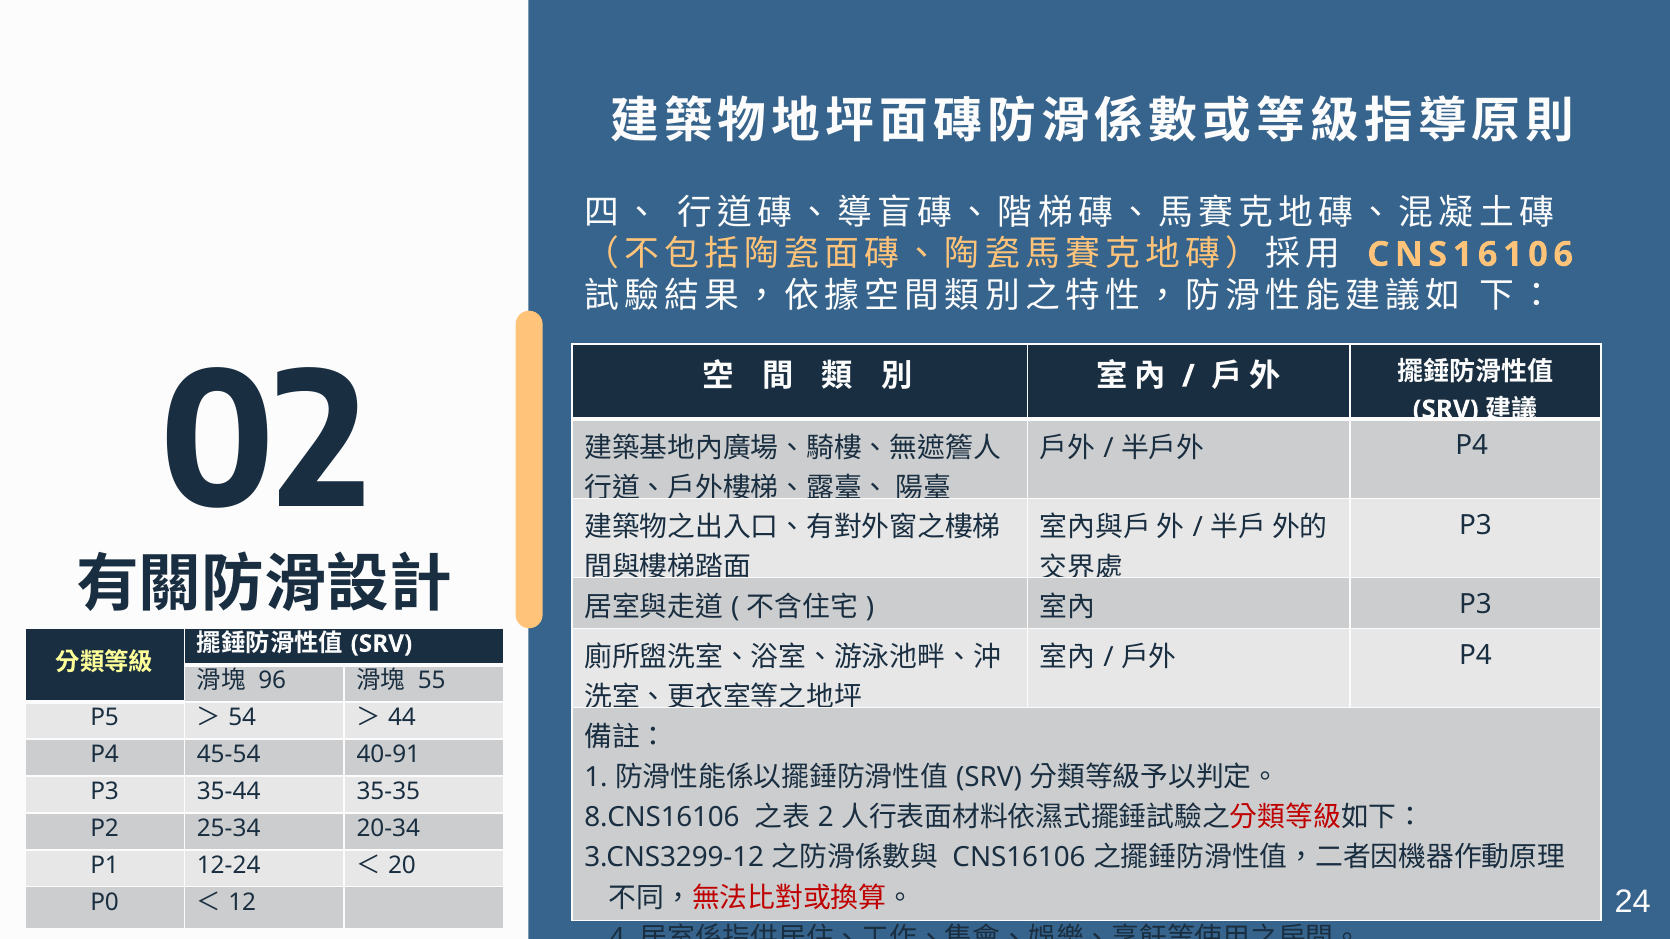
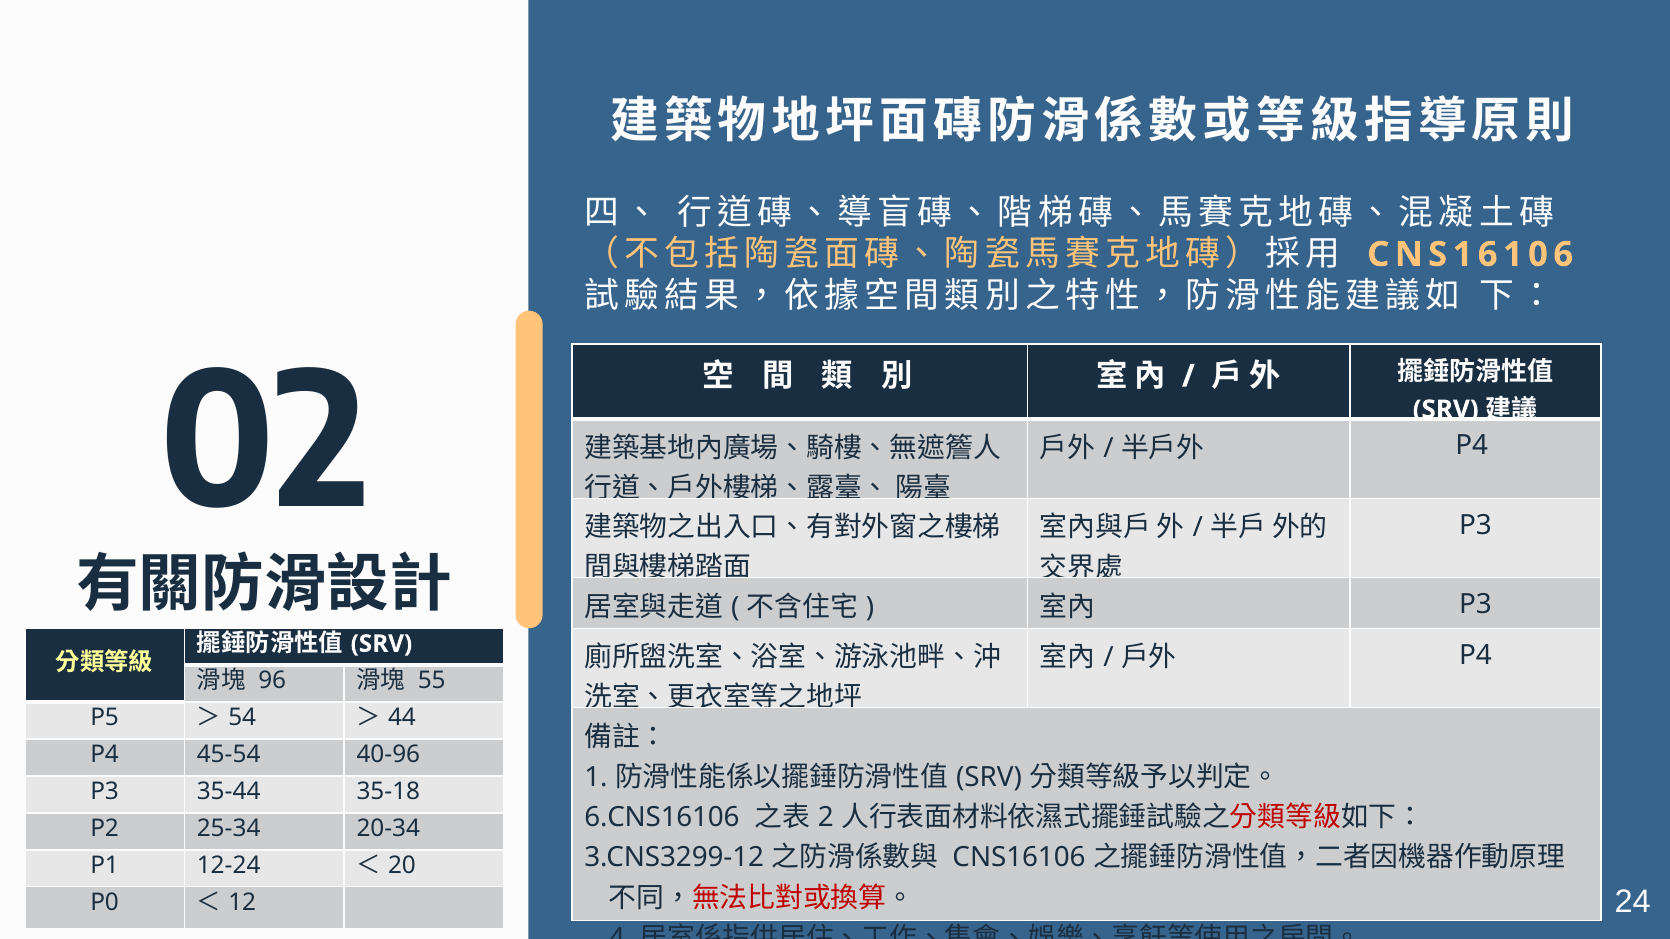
40-91: 40-91 -> 40-96 (388, 755)
35-35: 35-35 -> 35-18 (388, 792)
8.CNS16106: 8.CNS16106 -> 6.CNS16106 (662, 818)
